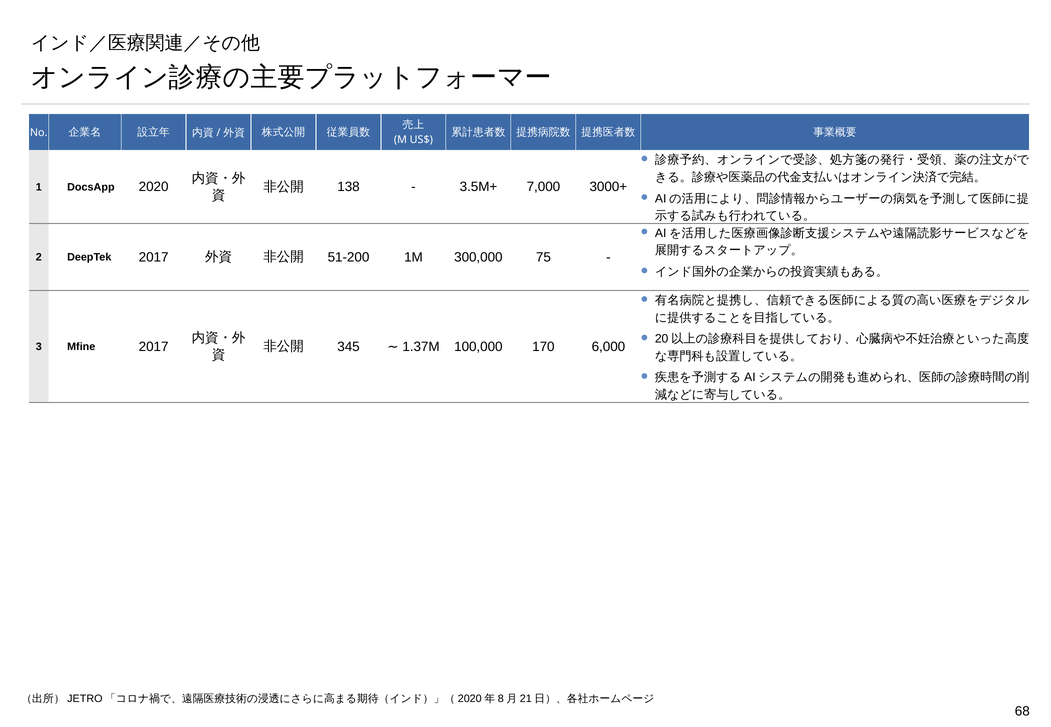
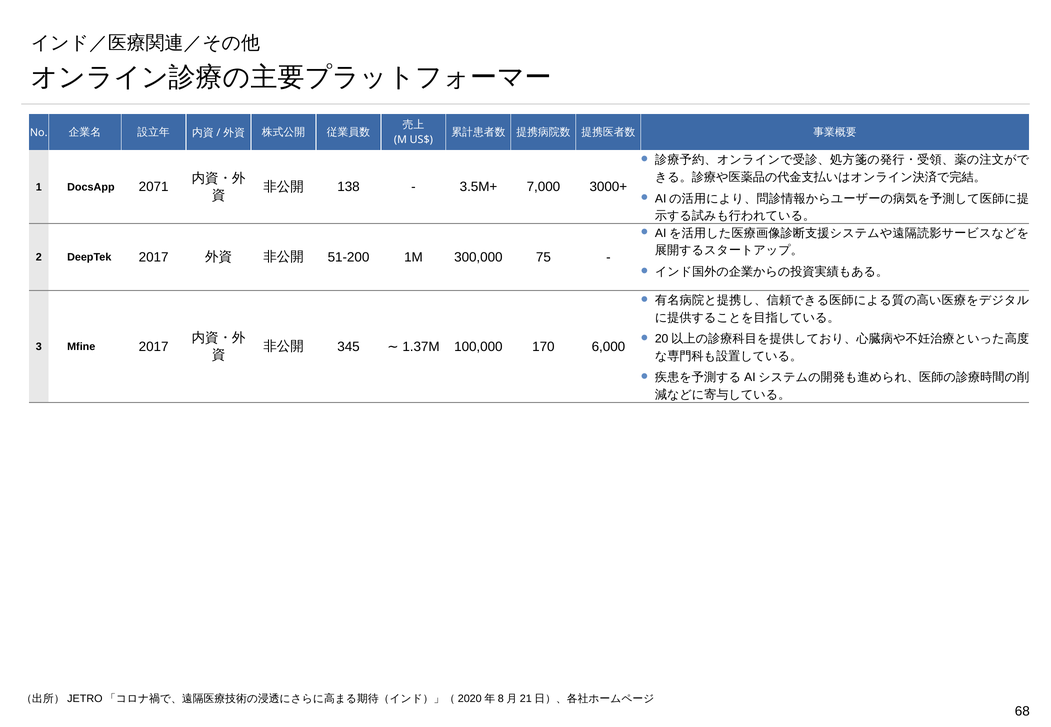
2020: 2020 -> 2071 (154, 187)
